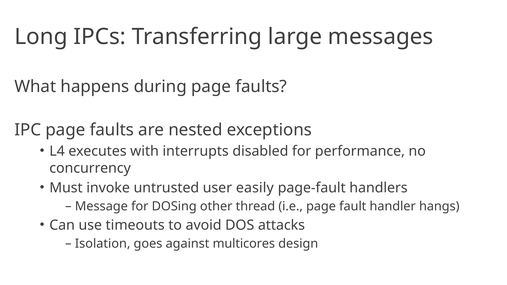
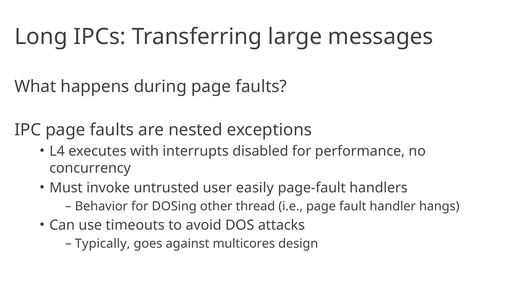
Message: Message -> Behavior (101, 206)
Isolation: Isolation -> Typically (103, 244)
